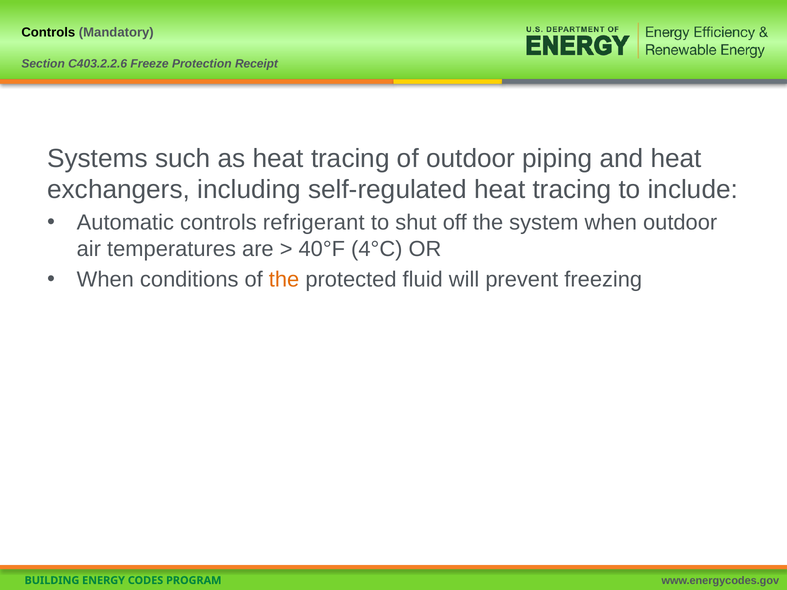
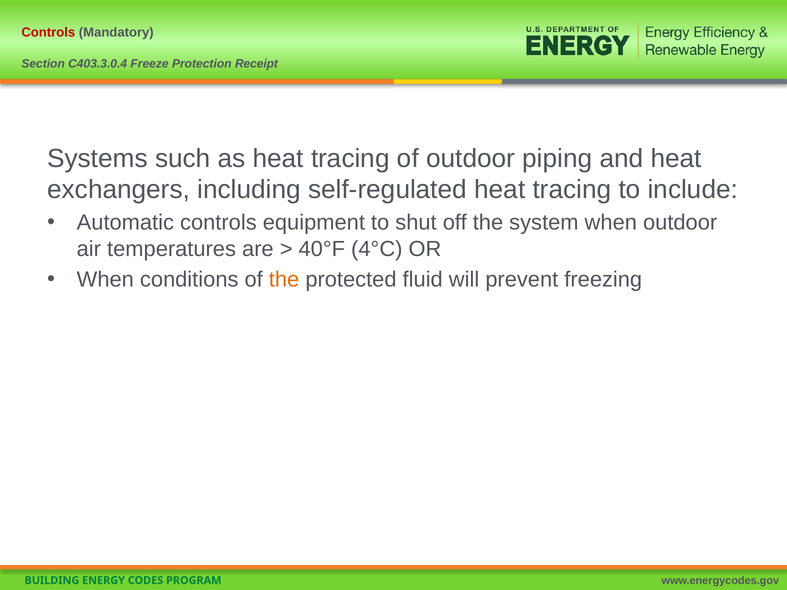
Controls colour: black -> red (48, 33)
C403.2.2.6: C403.2.2.6 -> C403.3.0.4 (98, 64)
refrigerant: refrigerant -> equipment (314, 223)
